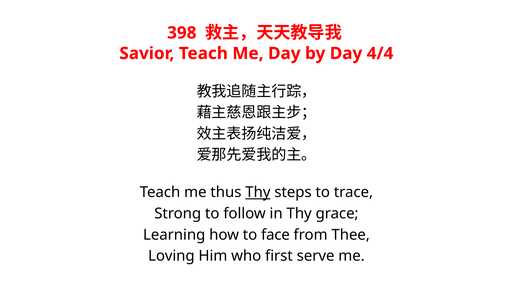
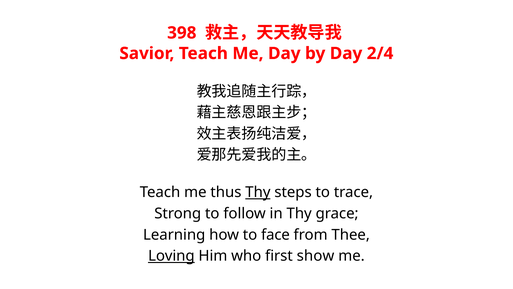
4/4: 4/4 -> 2/4 (380, 53)
Loving underline: none -> present (171, 256)
serve: serve -> show (316, 256)
